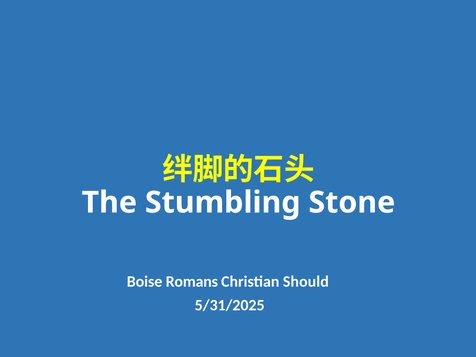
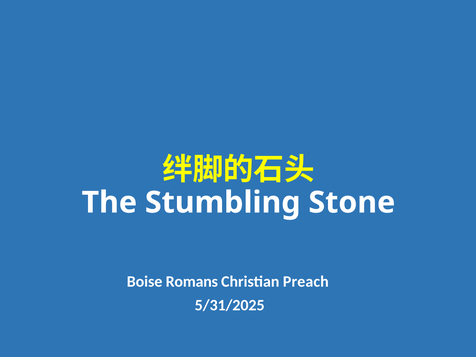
Should: Should -> Preach (306, 282)
